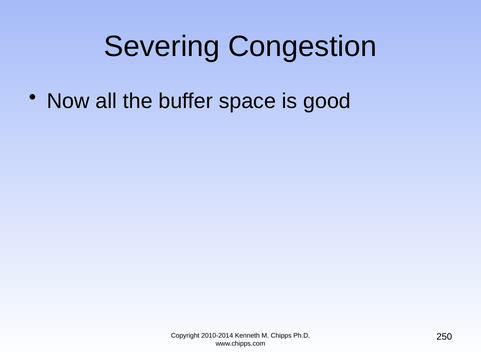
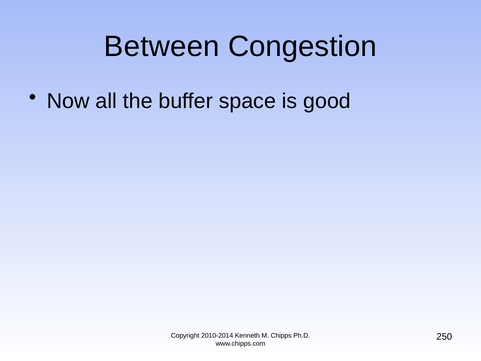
Severing: Severing -> Between (162, 47)
